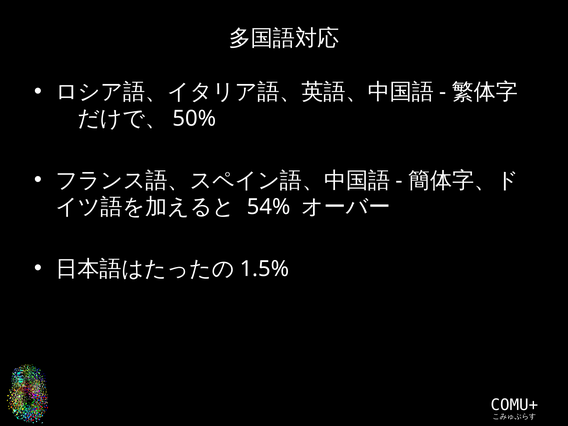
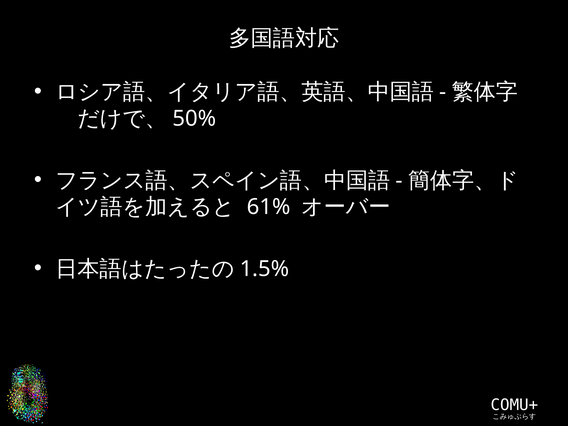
54%: 54% -> 61% (269, 207)
